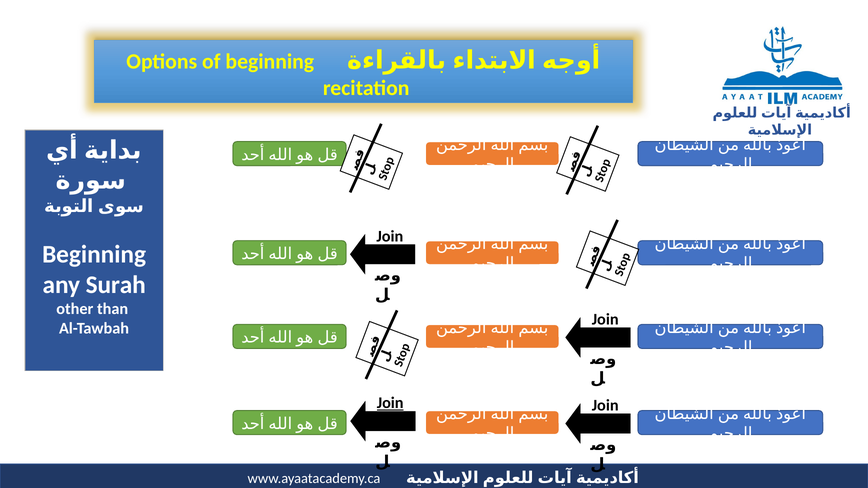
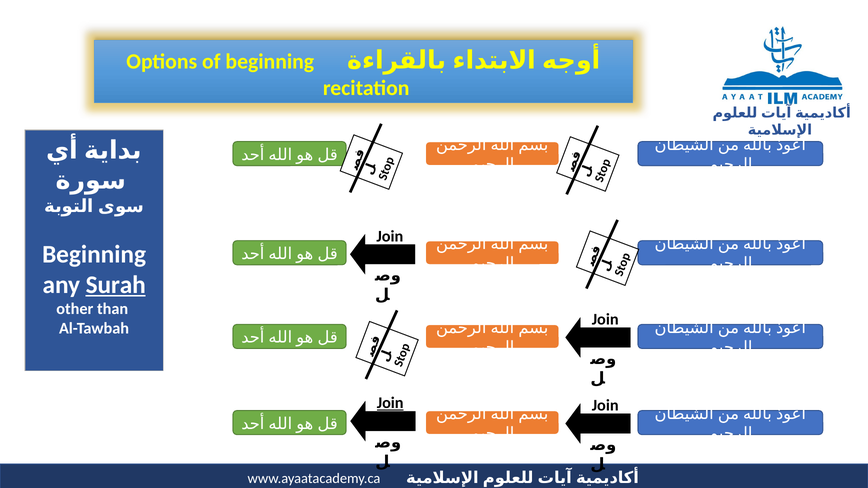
Surah underline: none -> present (116, 285)
